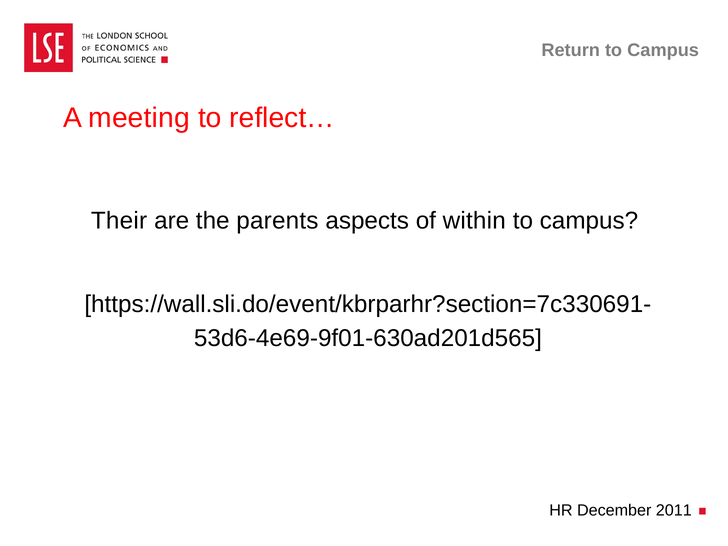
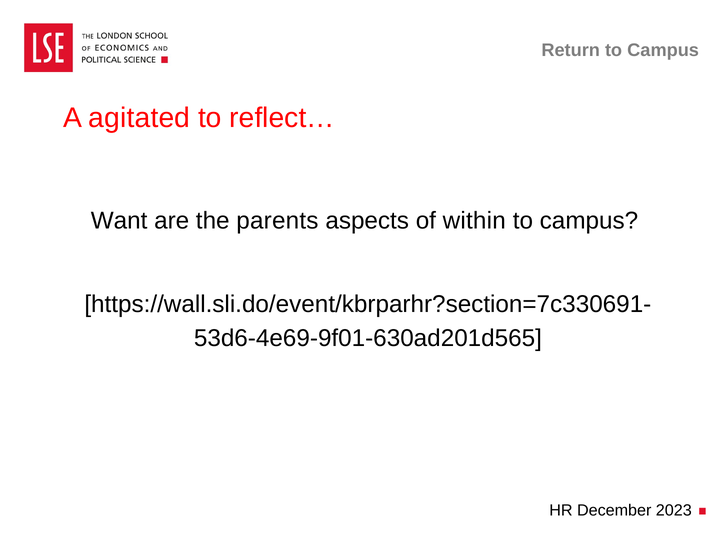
meeting: meeting -> agitated (139, 118)
Their: Their -> Want (119, 221)
2011: 2011 -> 2023 (674, 511)
